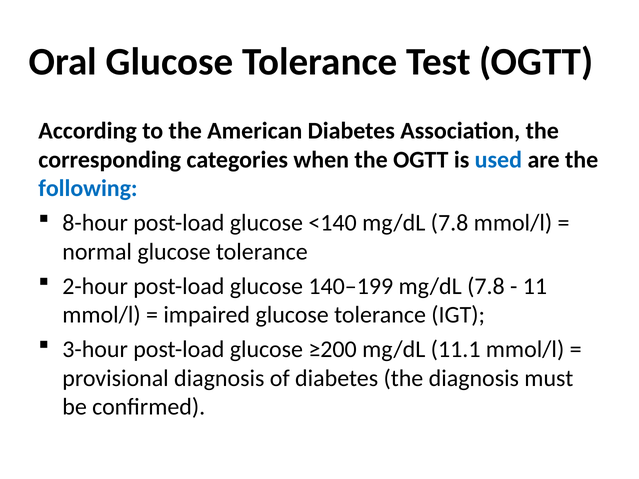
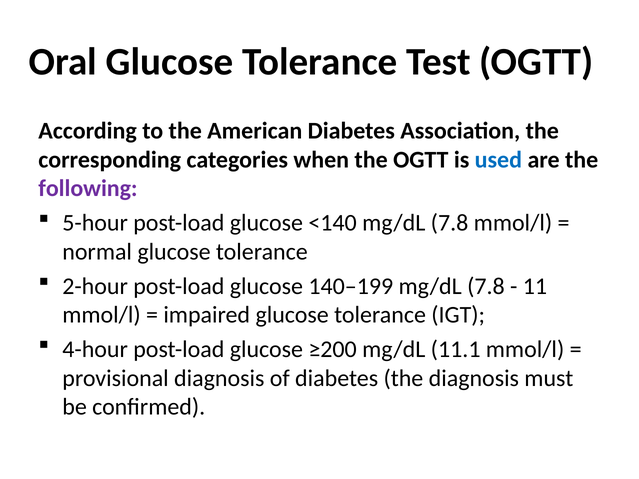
following colour: blue -> purple (88, 189)
8-hour: 8-hour -> 5-hour (95, 223)
3-hour: 3-hour -> 4-hour (95, 350)
